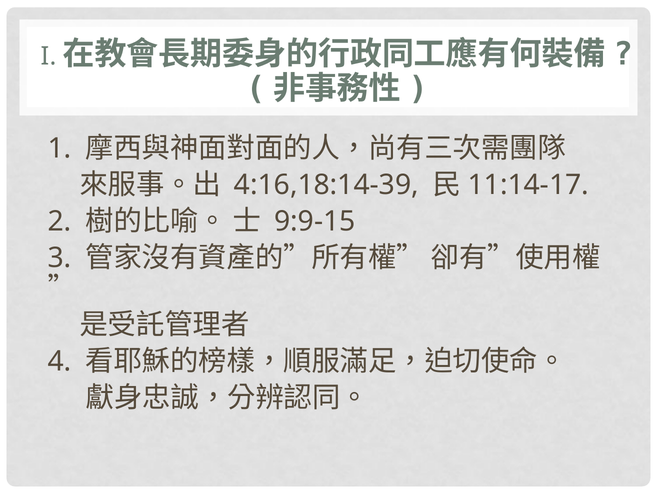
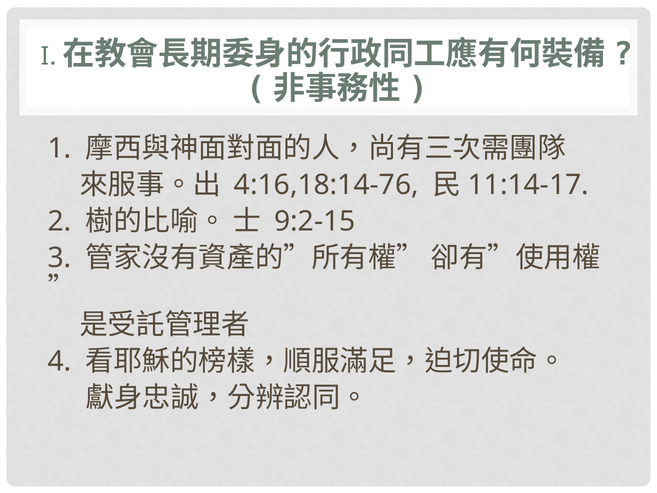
4:16,18:14-39: 4:16,18:14-39 -> 4:16,18:14-76 (326, 185)
9:9-15: 9:9-15 -> 9:2-15 (315, 221)
